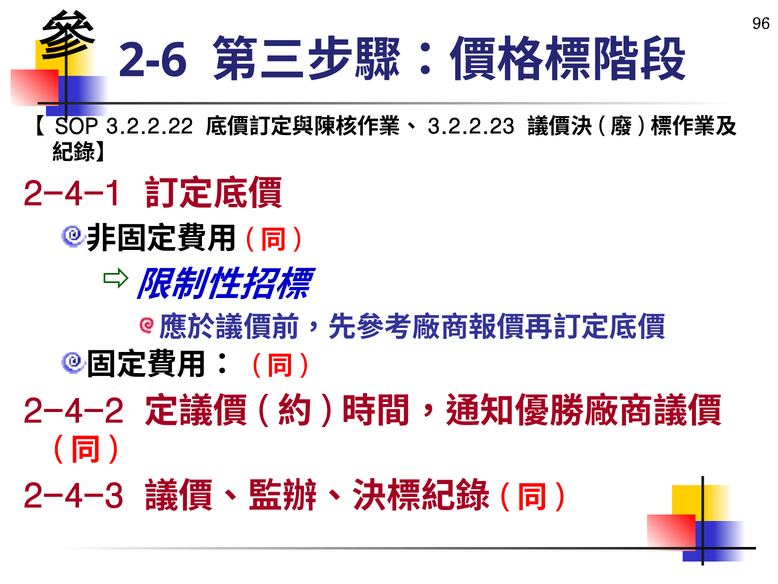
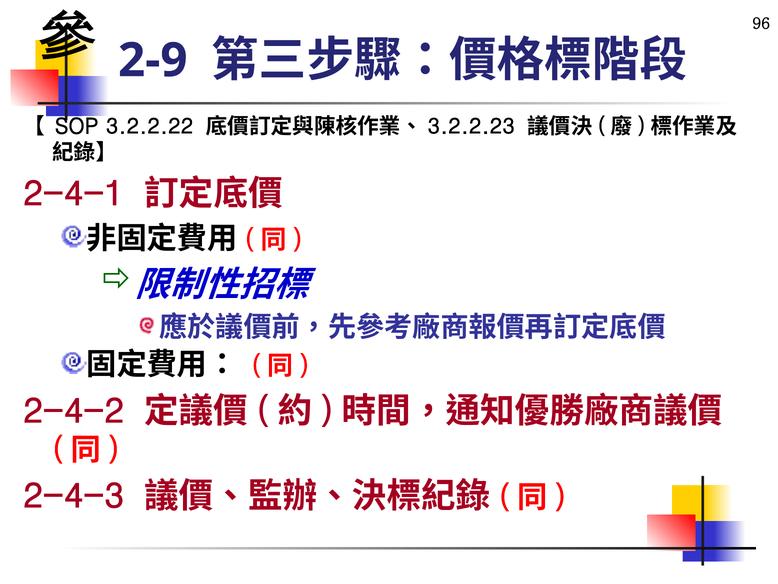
2-6: 2-6 -> 2-9 (153, 60)
